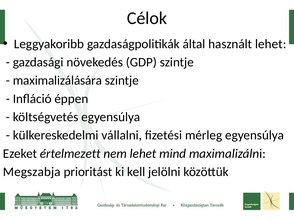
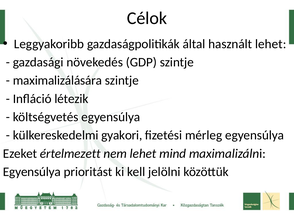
éppen: éppen -> létezik (71, 99)
vállalni: vállalni -> gyakori (122, 136)
Megszabja: Megszabja -> Egyensúlya (32, 172)
